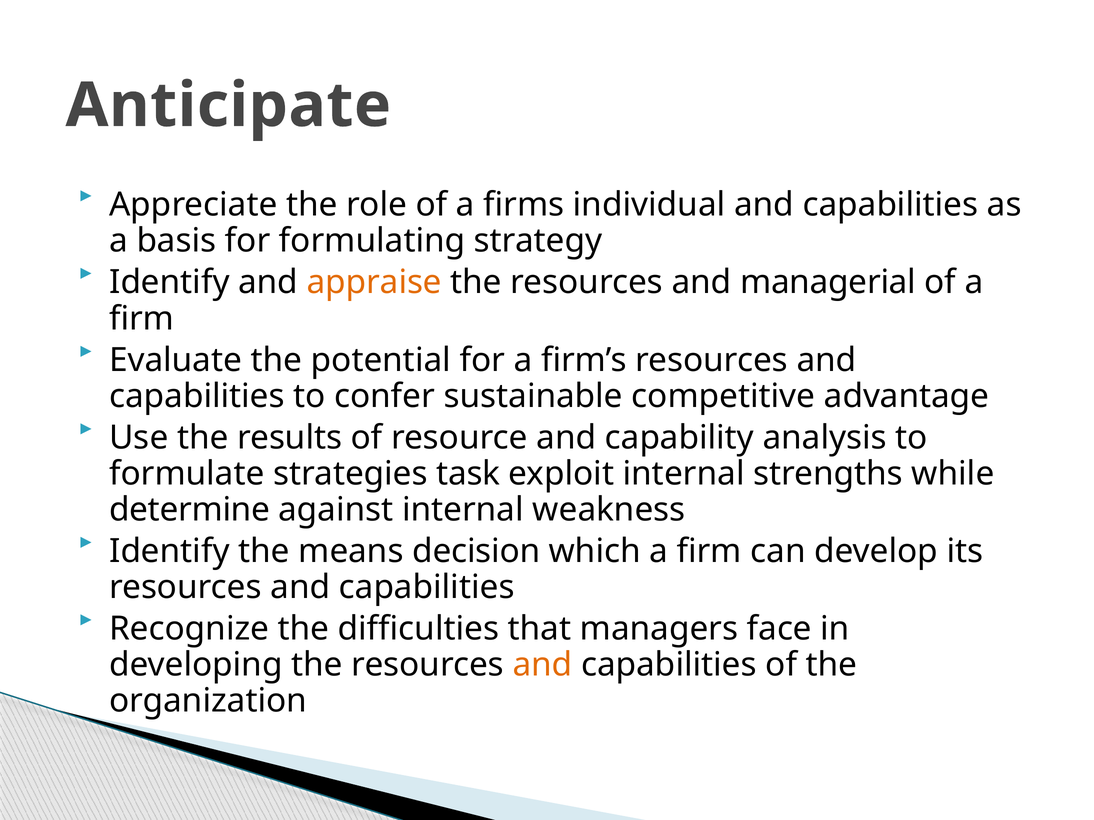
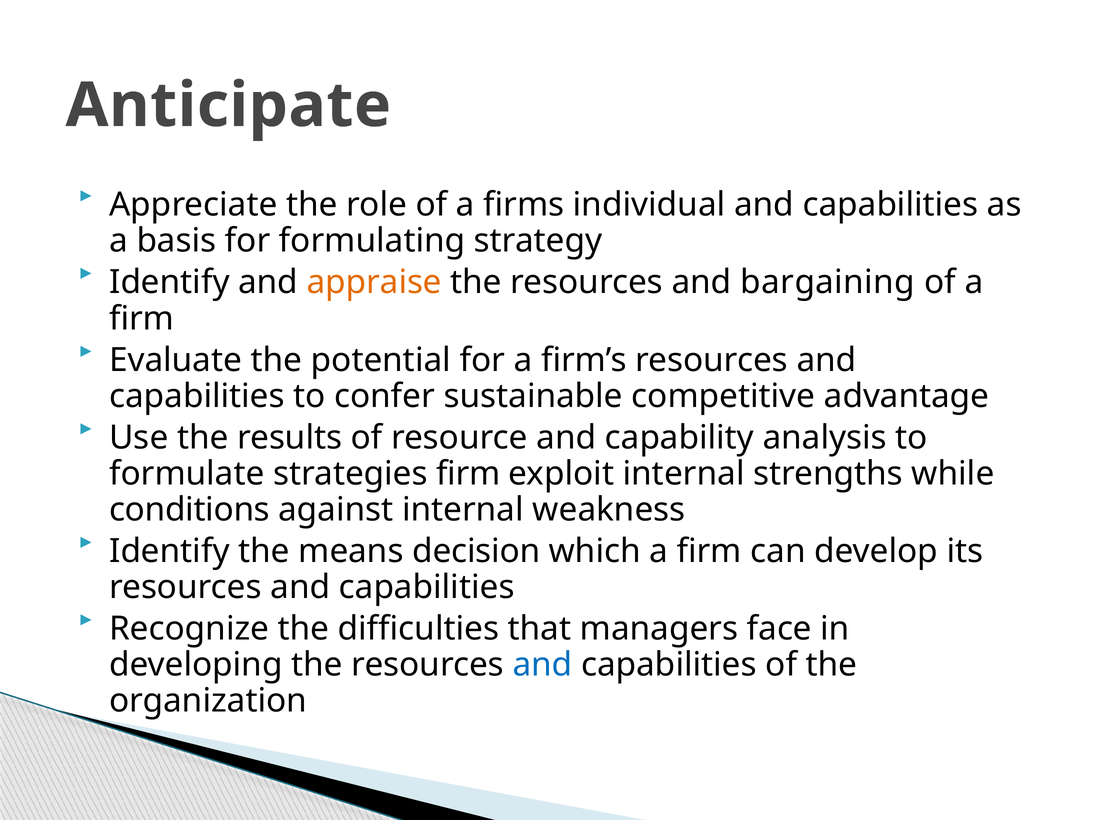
managerial: managerial -> bargaining (828, 283)
strategies task: task -> firm (468, 474)
determine: determine -> conditions (190, 510)
and colour: orange -> blue (543, 665)
